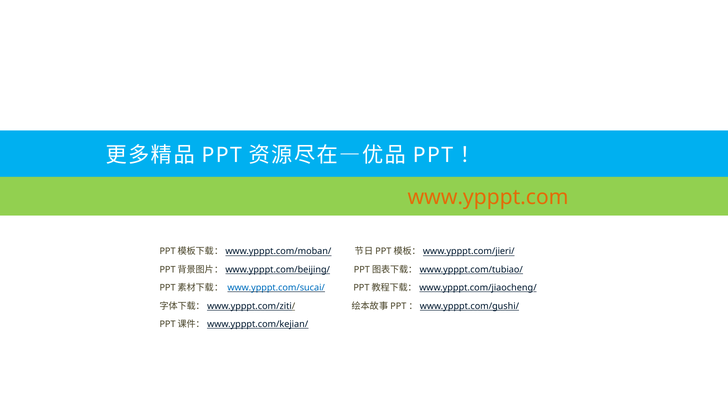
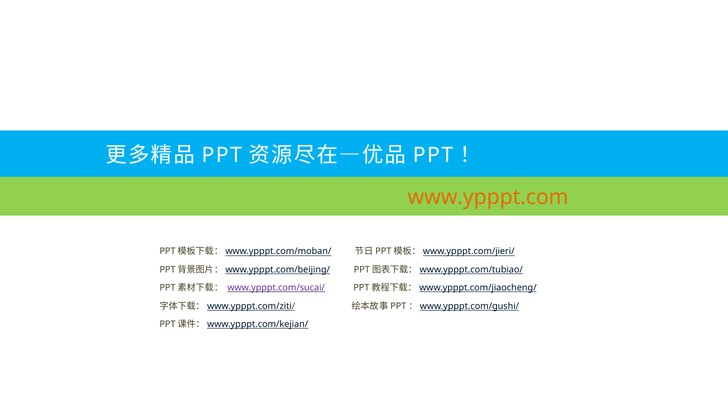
www.ypppt.com/sucai/ colour: blue -> purple (276, 287)
